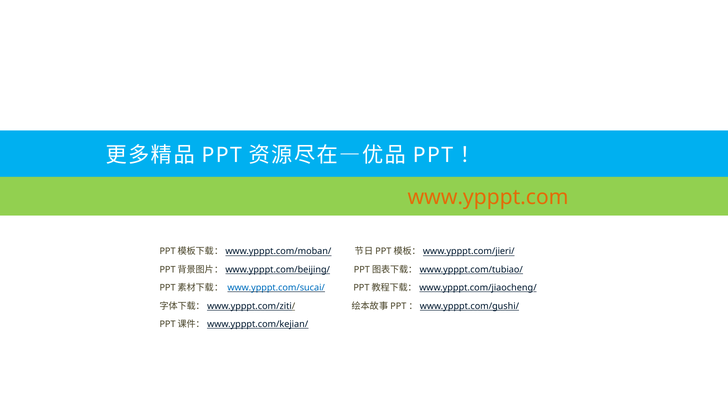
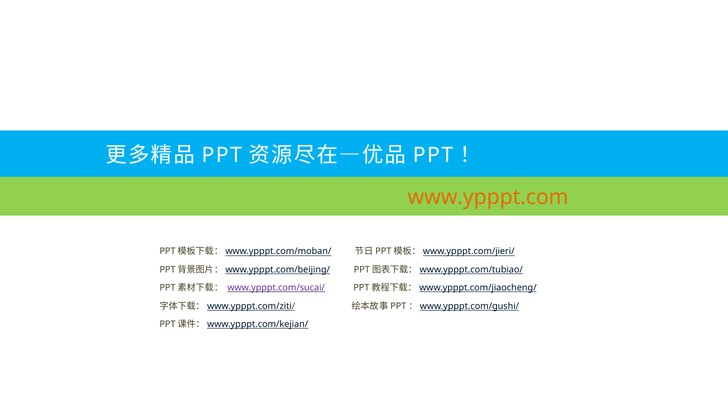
www.ypppt.com/sucai/ colour: blue -> purple (276, 287)
